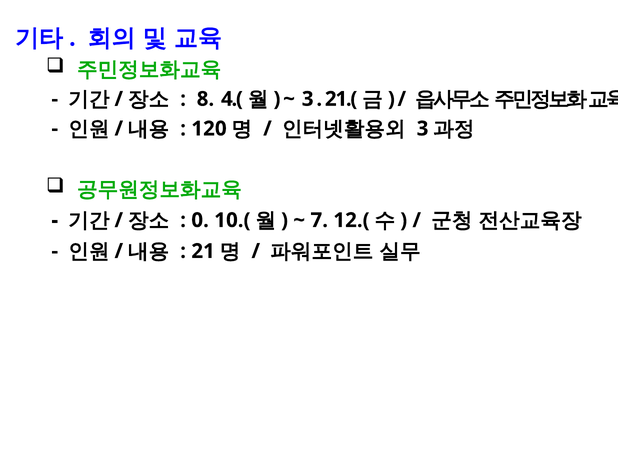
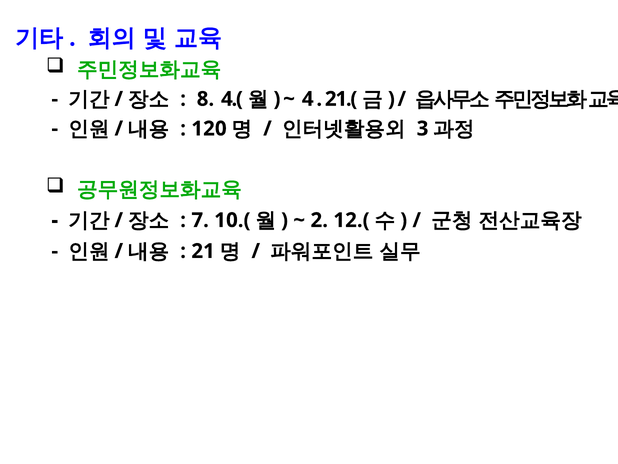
3: 3 -> 4 (308, 99)
0: 0 -> 7 (200, 220)
7: 7 -> 2 (319, 220)
